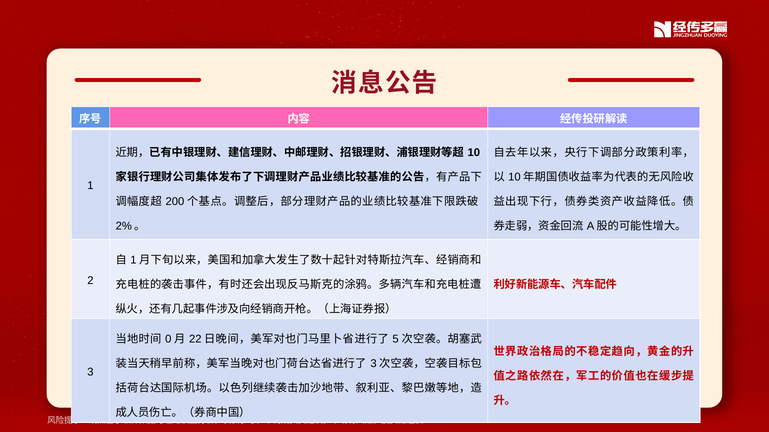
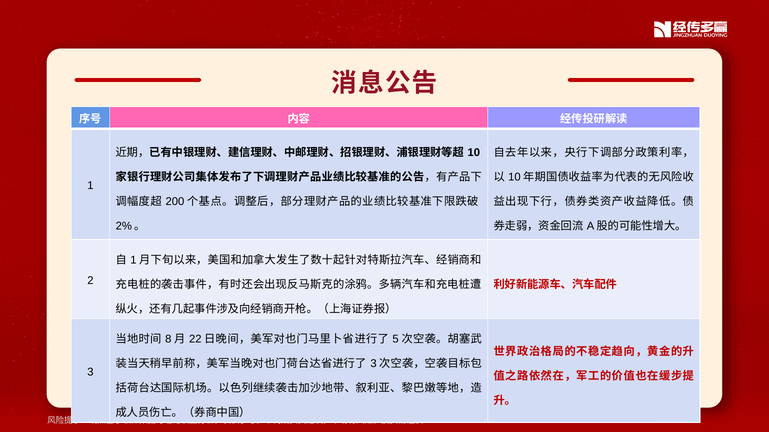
0: 0 -> 8 (168, 340)
